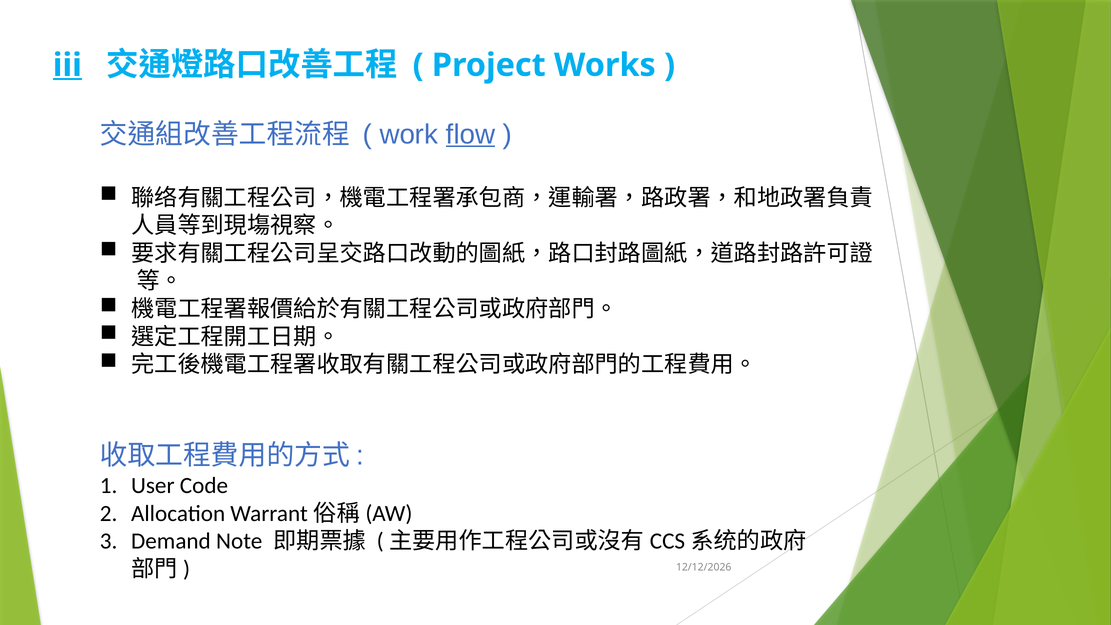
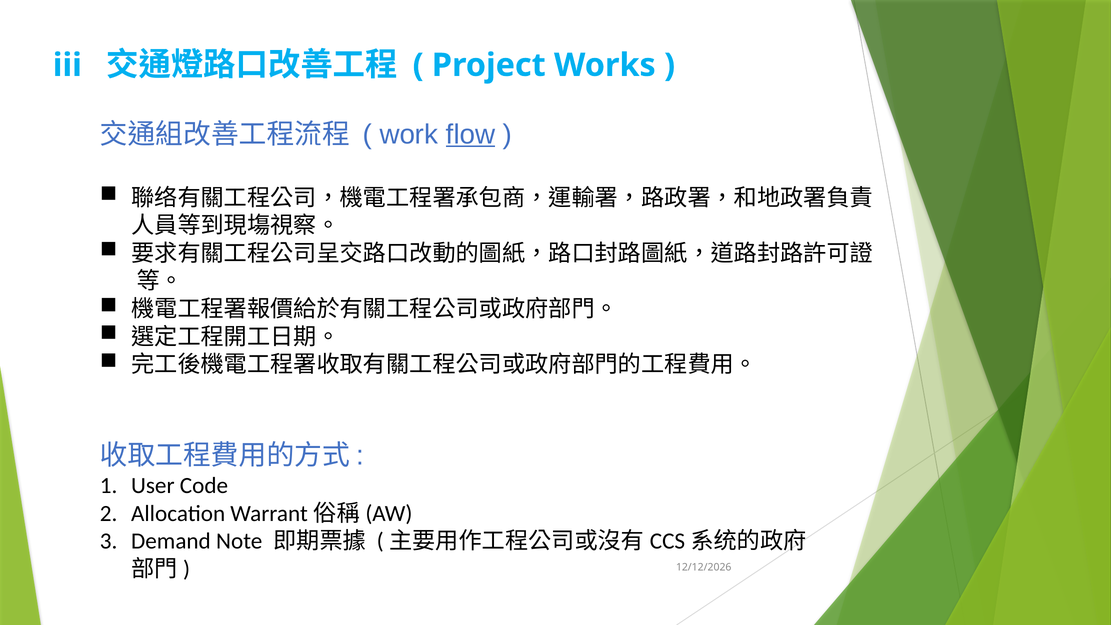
iii underline: present -> none (67, 65)
